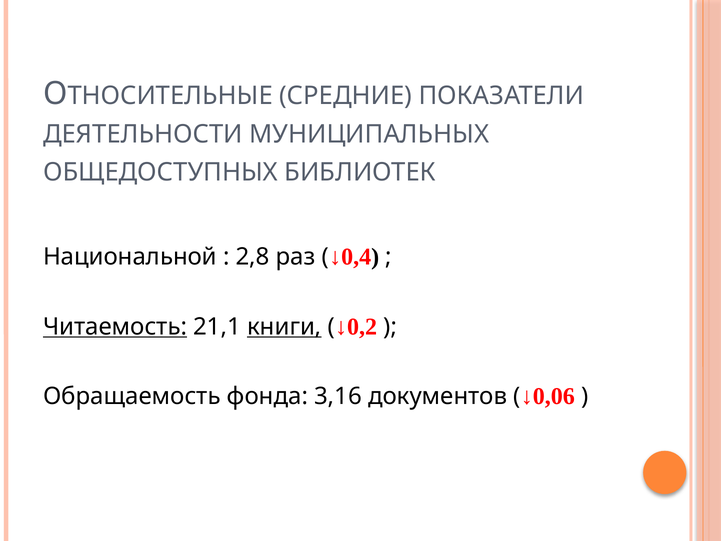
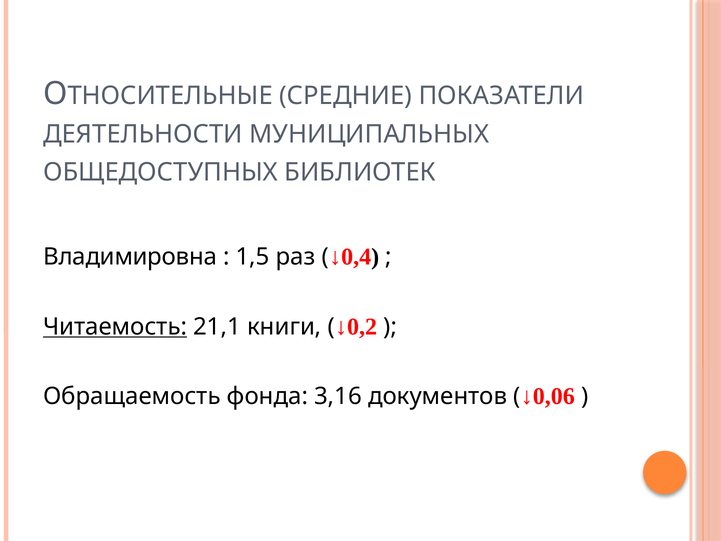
Национальной: Национальной -> Владимировна (130, 257)
2,8: 2,8 -> 1,5 (253, 257)
книги underline: present -> none (284, 326)
